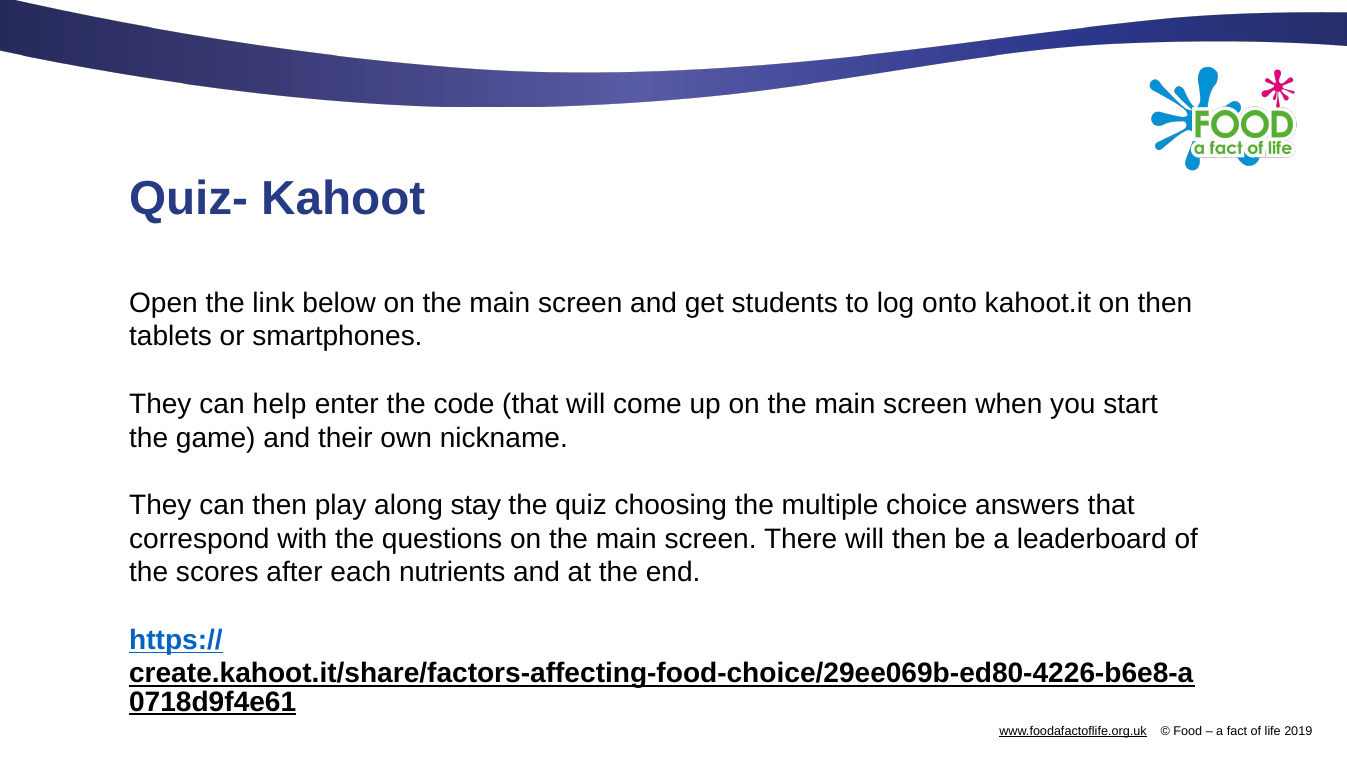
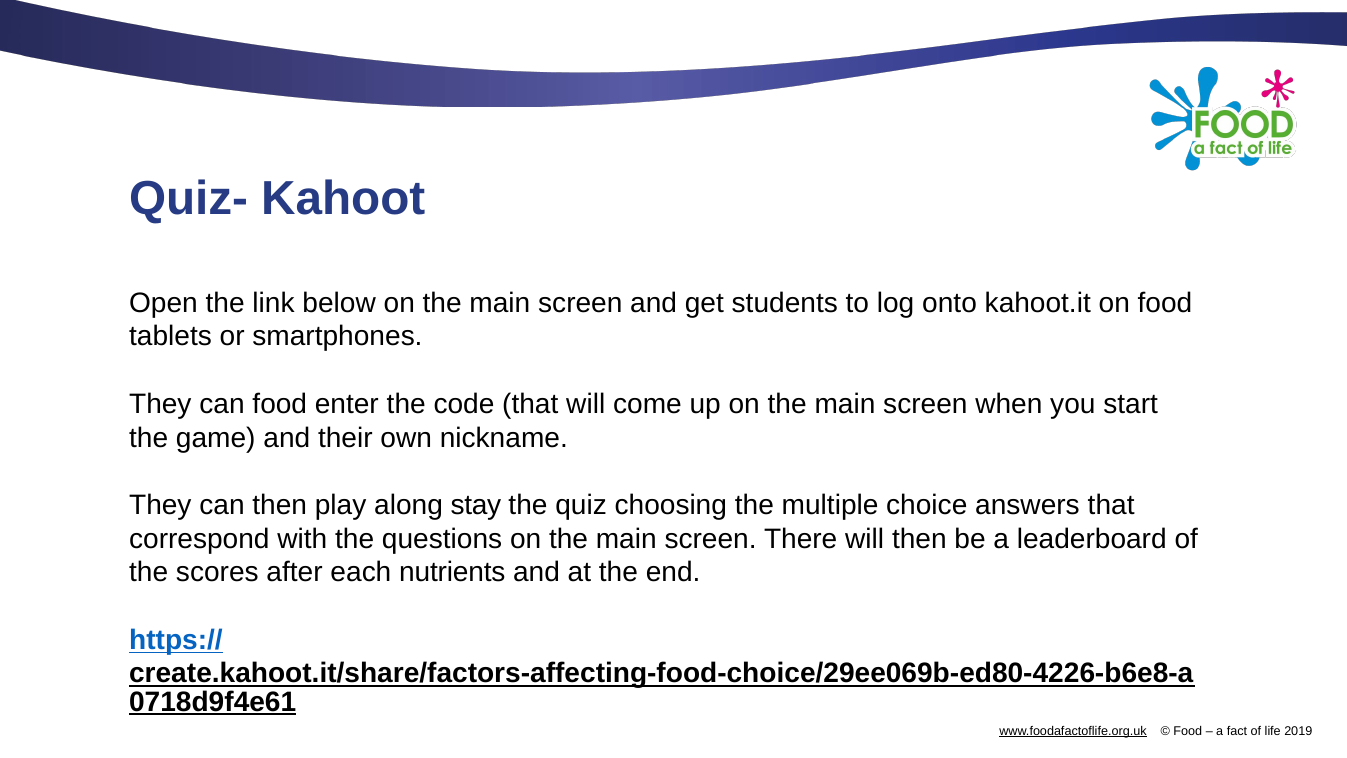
on then: then -> food (1165, 303)
can help: help -> food (280, 404)
